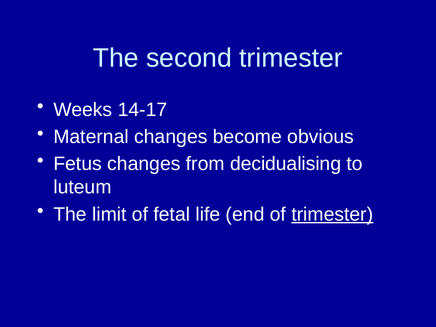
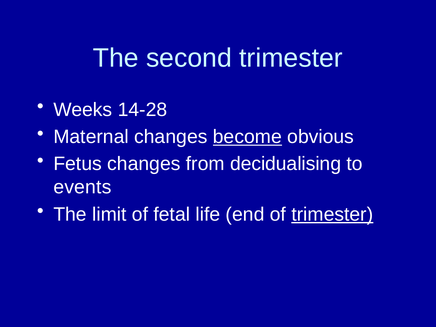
14-17: 14-17 -> 14-28 (142, 110)
become underline: none -> present (247, 137)
luteum: luteum -> events (82, 187)
